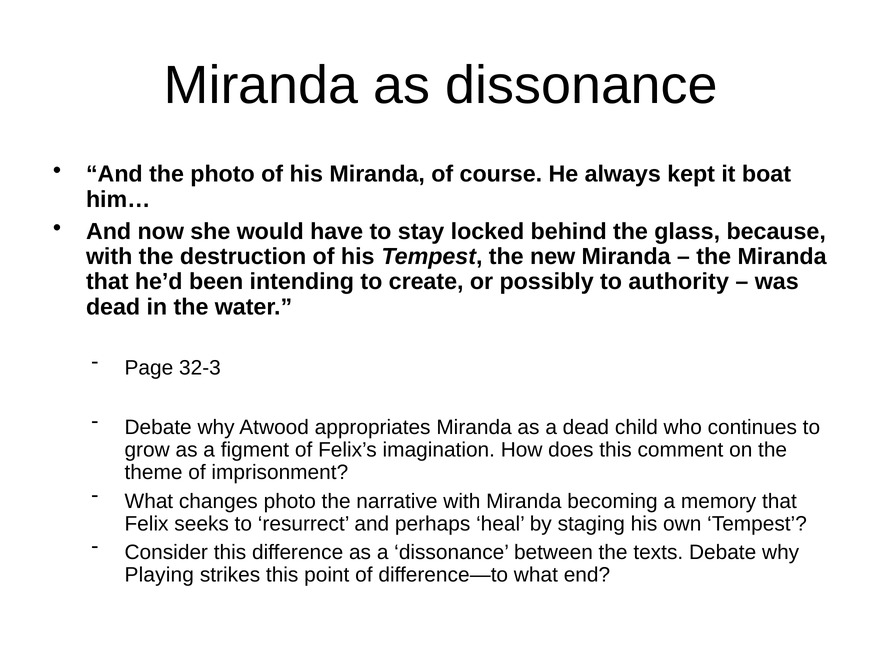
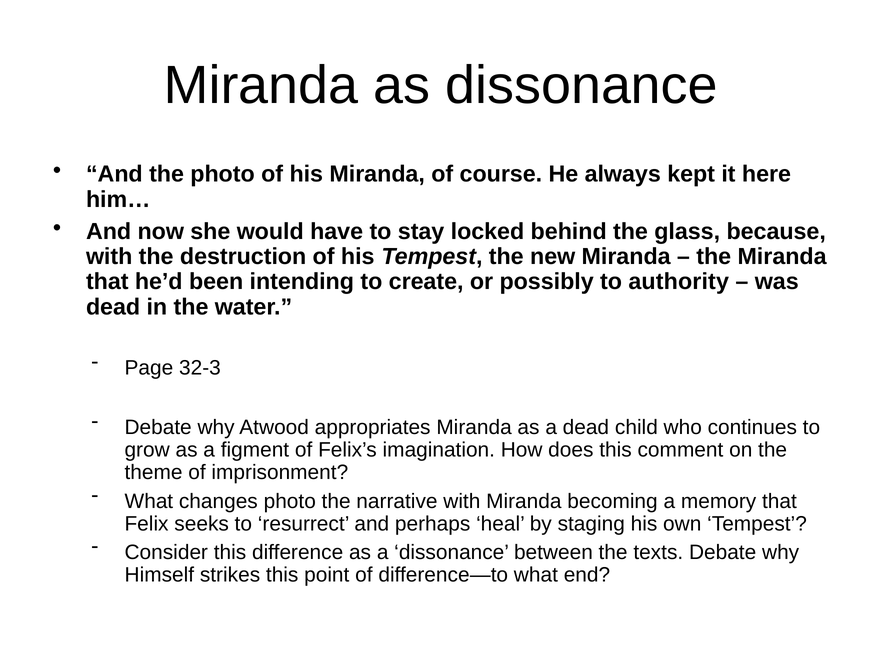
boat: boat -> here (767, 174)
Playing: Playing -> Himself (159, 575)
